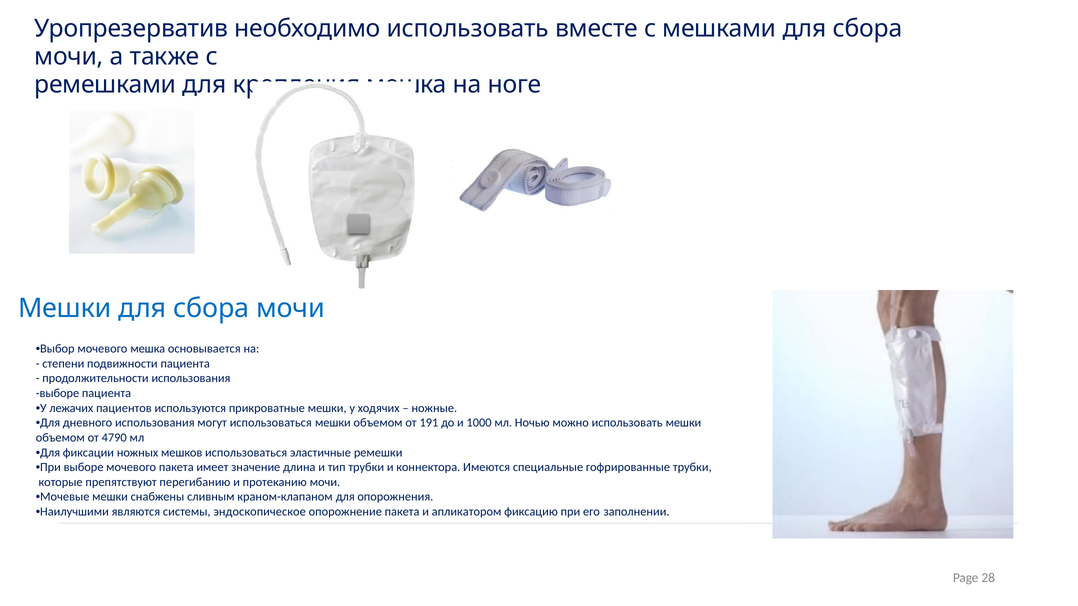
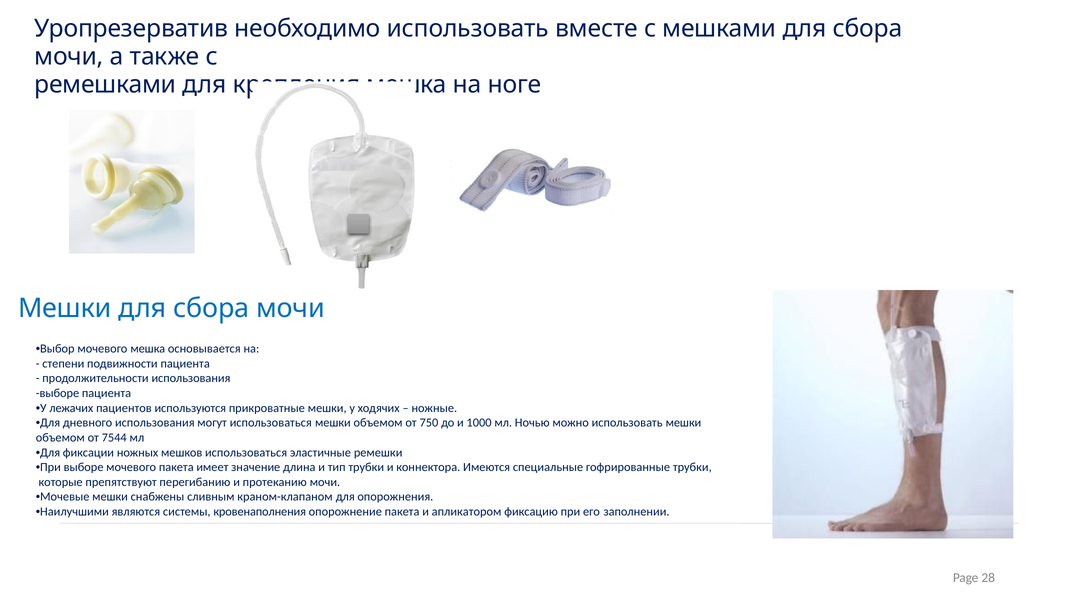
191: 191 -> 750 (429, 423)
4790: 4790 -> 7544 (114, 438)
эндоскопическое: эндоскопическое -> кровенаполнения (260, 512)
